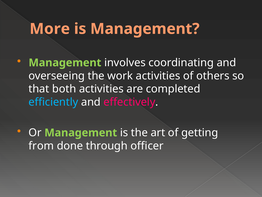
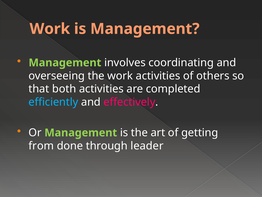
More: More -> Work (50, 29)
officer: officer -> leader (147, 146)
